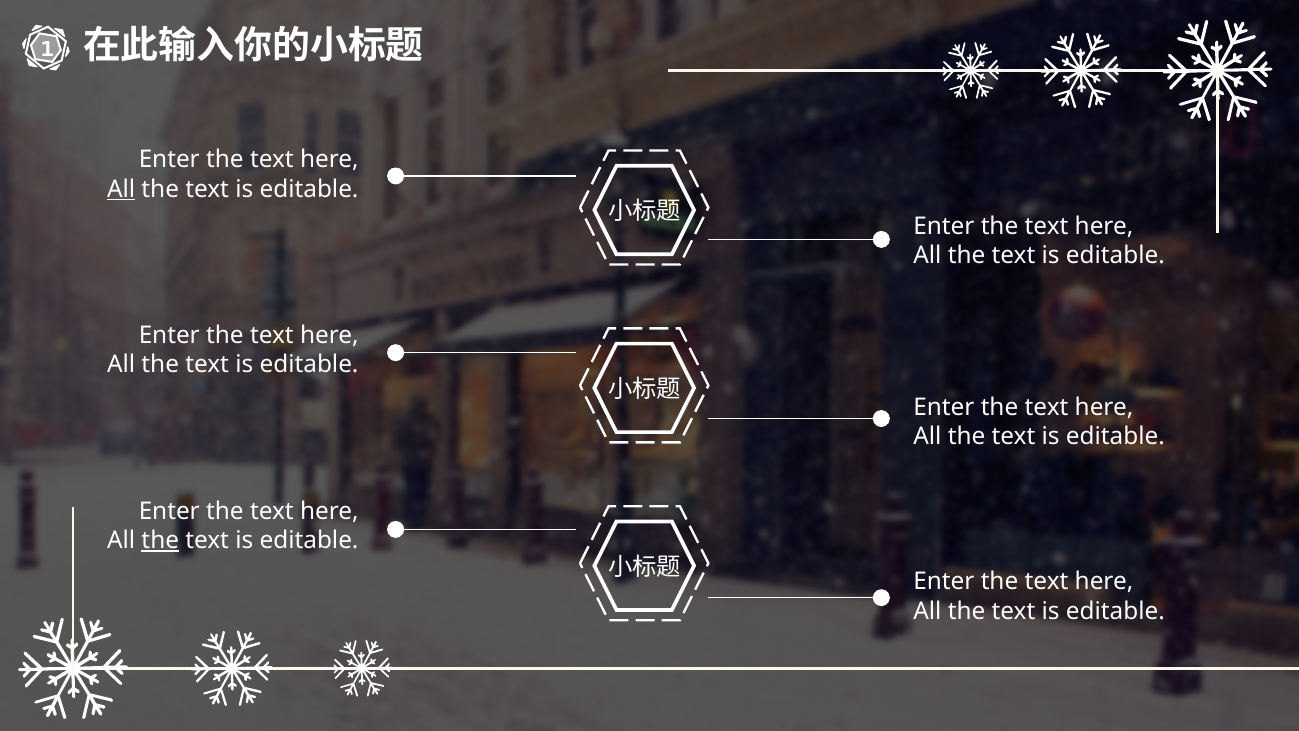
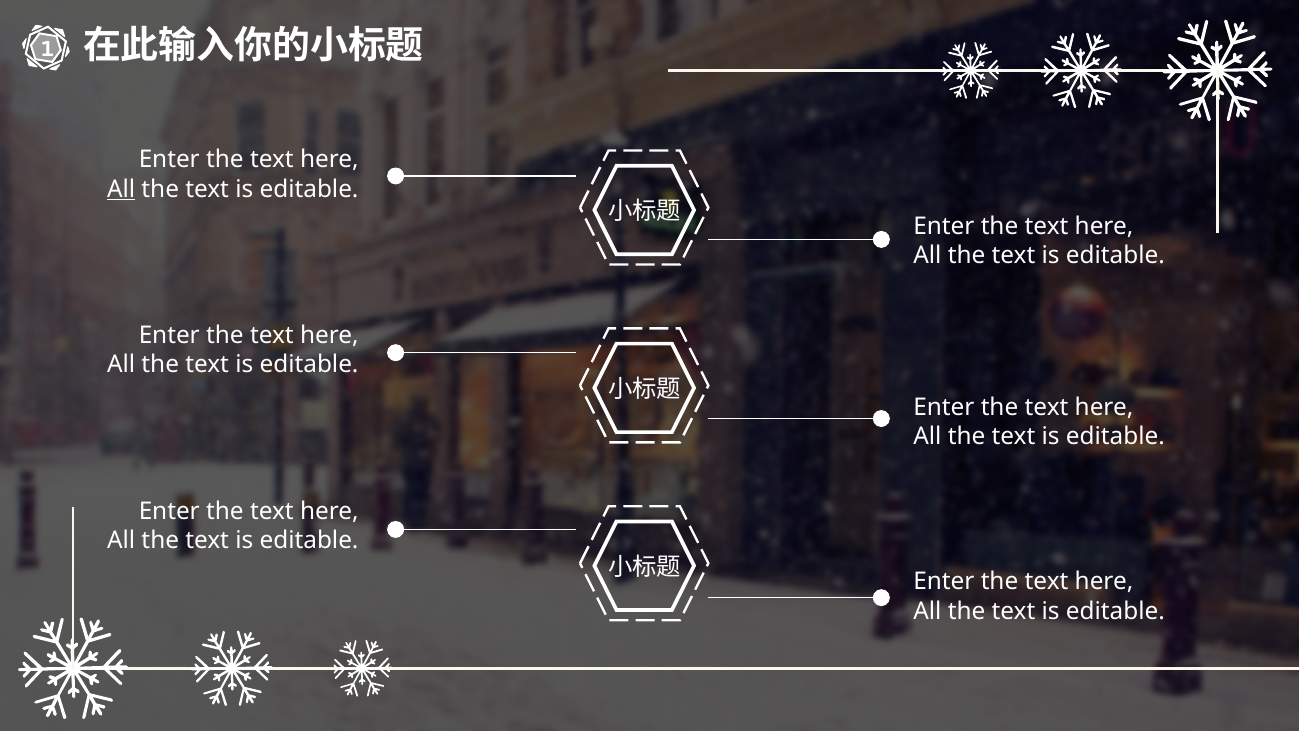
the underline: present -> none (160, 540)
